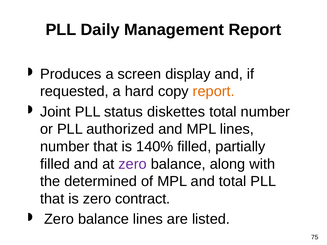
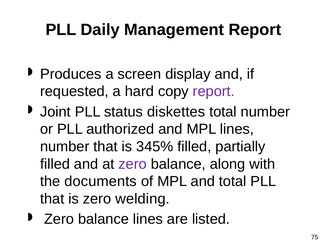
report colour: orange -> purple (214, 92)
140%: 140% -> 345% (155, 147)
determined: determined -> documents (101, 182)
contract: contract -> welding (143, 199)
